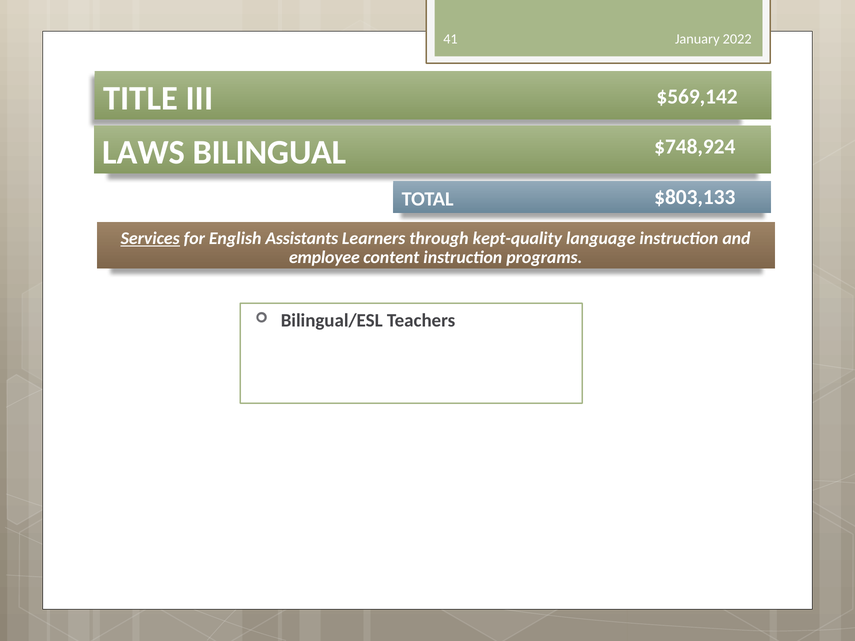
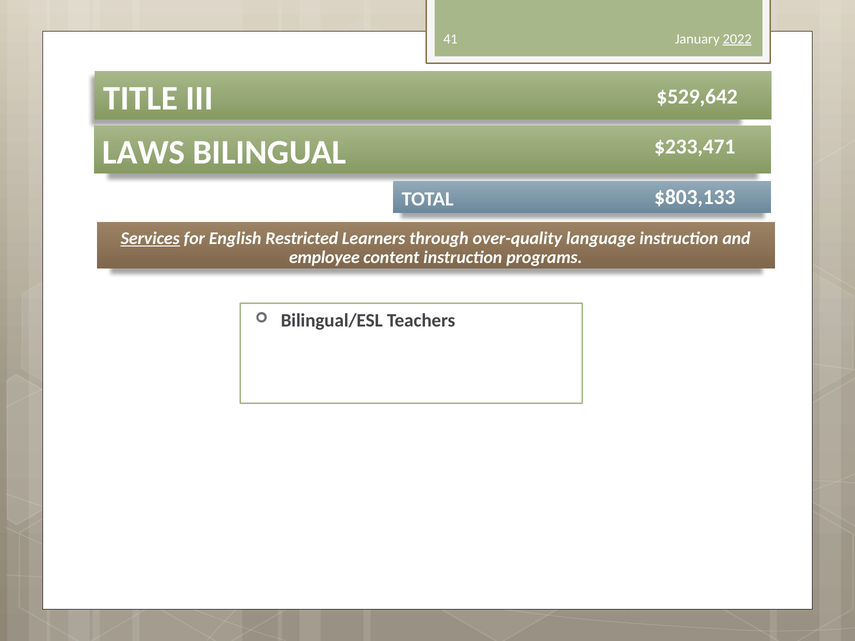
2022 underline: none -> present (737, 39)
$569,142: $569,142 -> $529,642 (697, 97)
$748,924: $748,924 -> $233,471 (695, 147)
Assistants: Assistants -> Restricted (302, 238)
kept-quality: kept-quality -> over-quality (517, 238)
